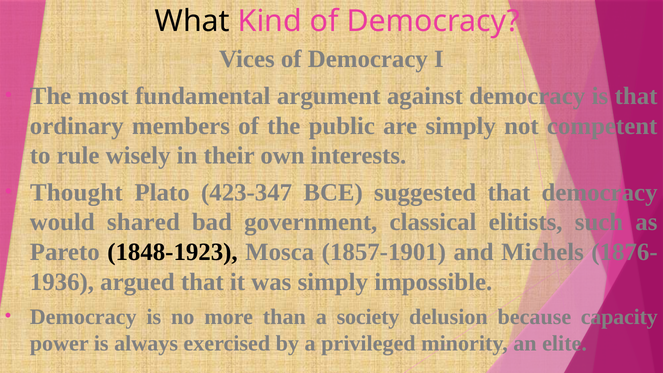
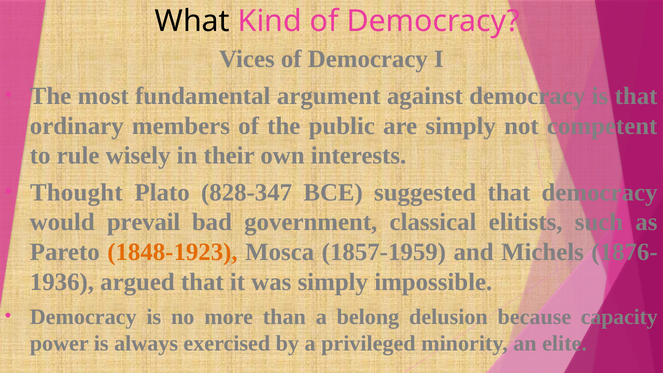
423-347: 423-347 -> 828-347 (247, 192)
shared: shared -> prevail (144, 222)
1848-1923 colour: black -> orange (172, 252)
1857-1901: 1857-1901 -> 1857-1959 (384, 252)
society: society -> belong (368, 317)
